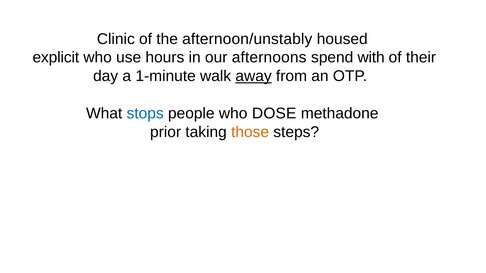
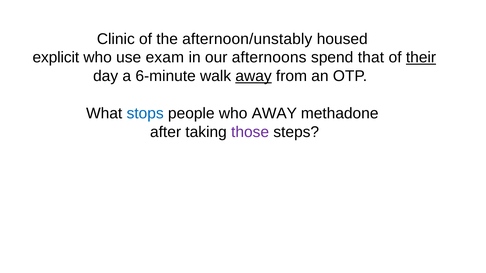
hours: hours -> exam (165, 58)
with: with -> that (371, 58)
their underline: none -> present (421, 58)
1-minute: 1-minute -> 6-minute (166, 76)
who DOSE: DOSE -> AWAY (274, 114)
prior: prior -> after (166, 132)
those colour: orange -> purple (250, 132)
